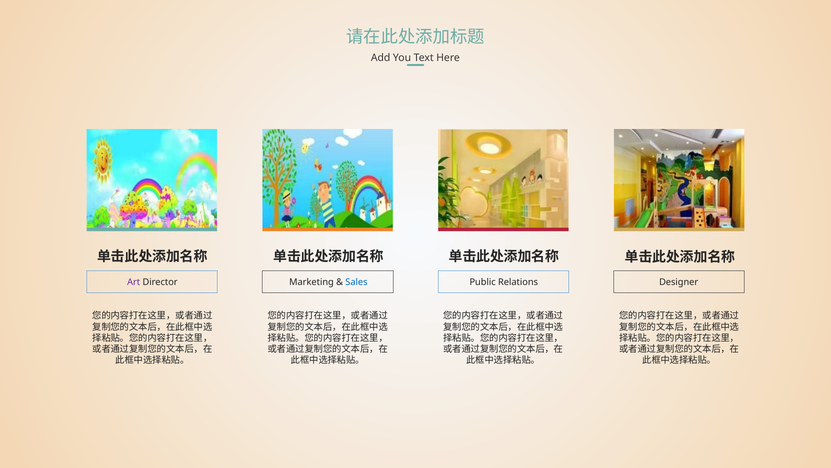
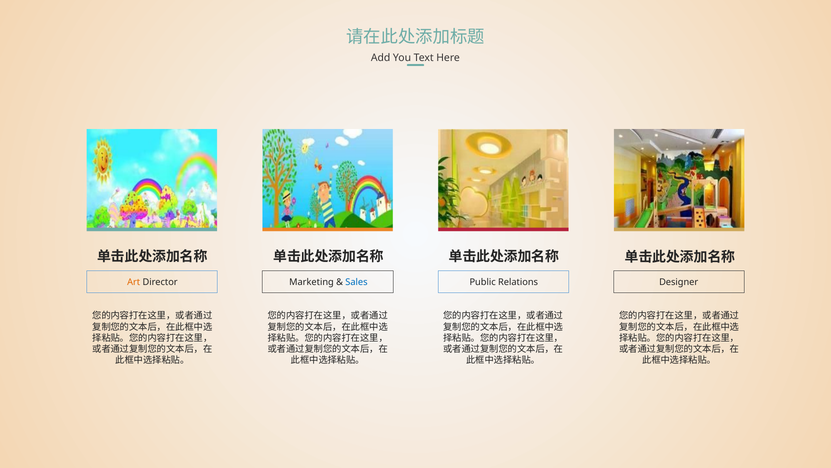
Art colour: purple -> orange (134, 282)
